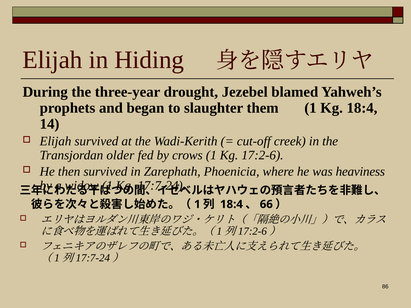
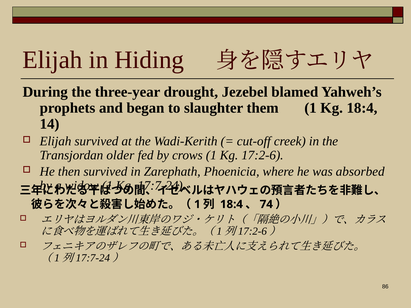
heaviness: heaviness -> absorbed (360, 172)
66: 66 -> 74 (266, 204)
